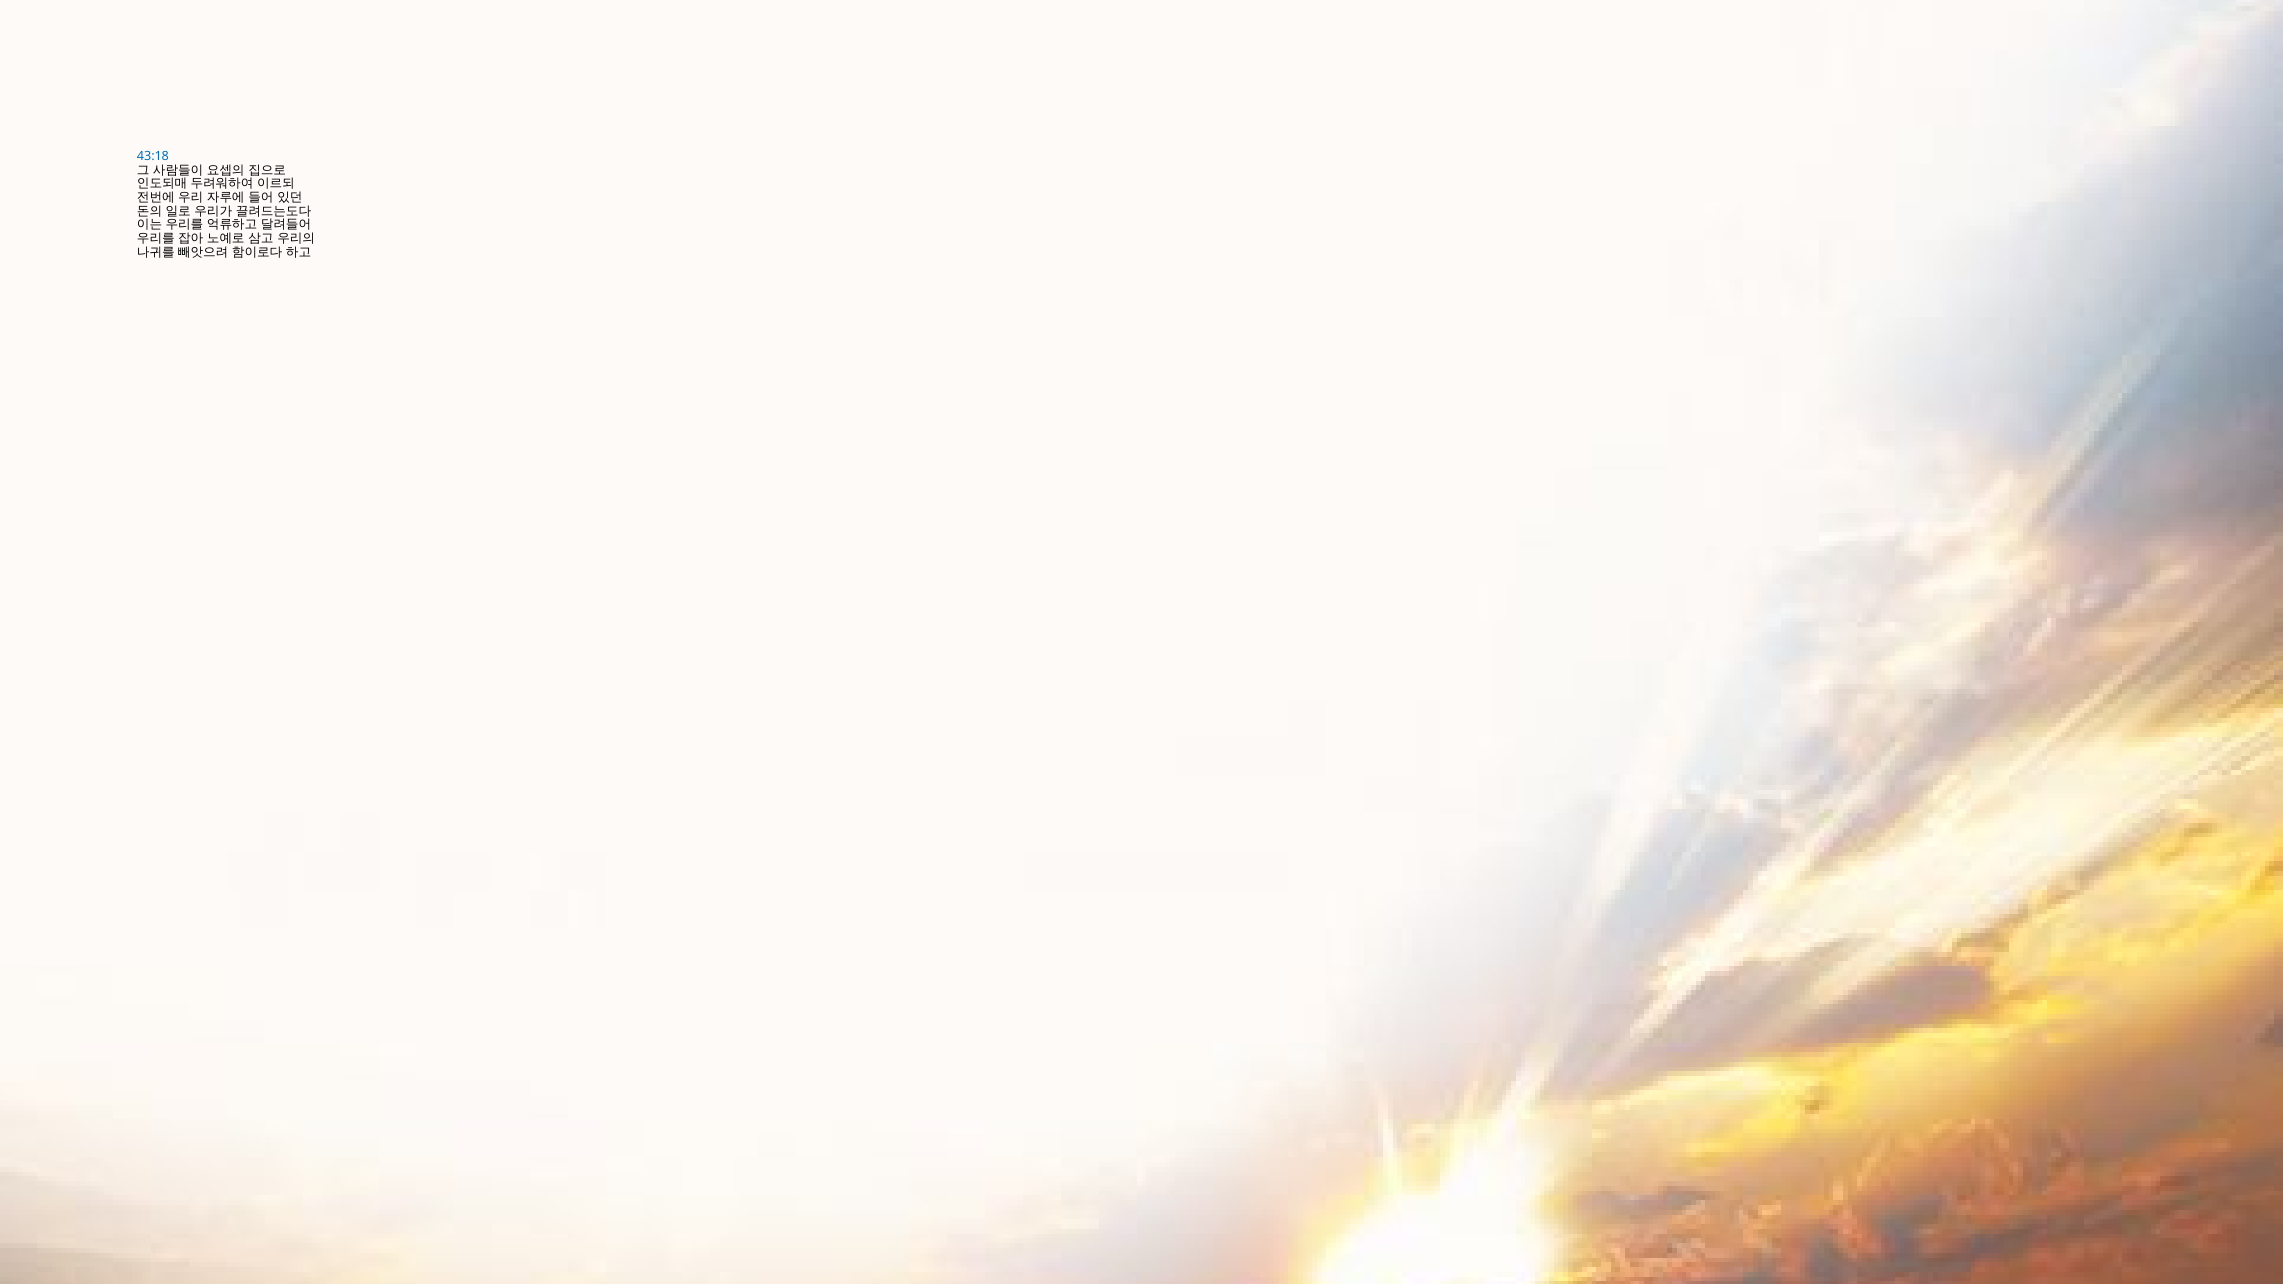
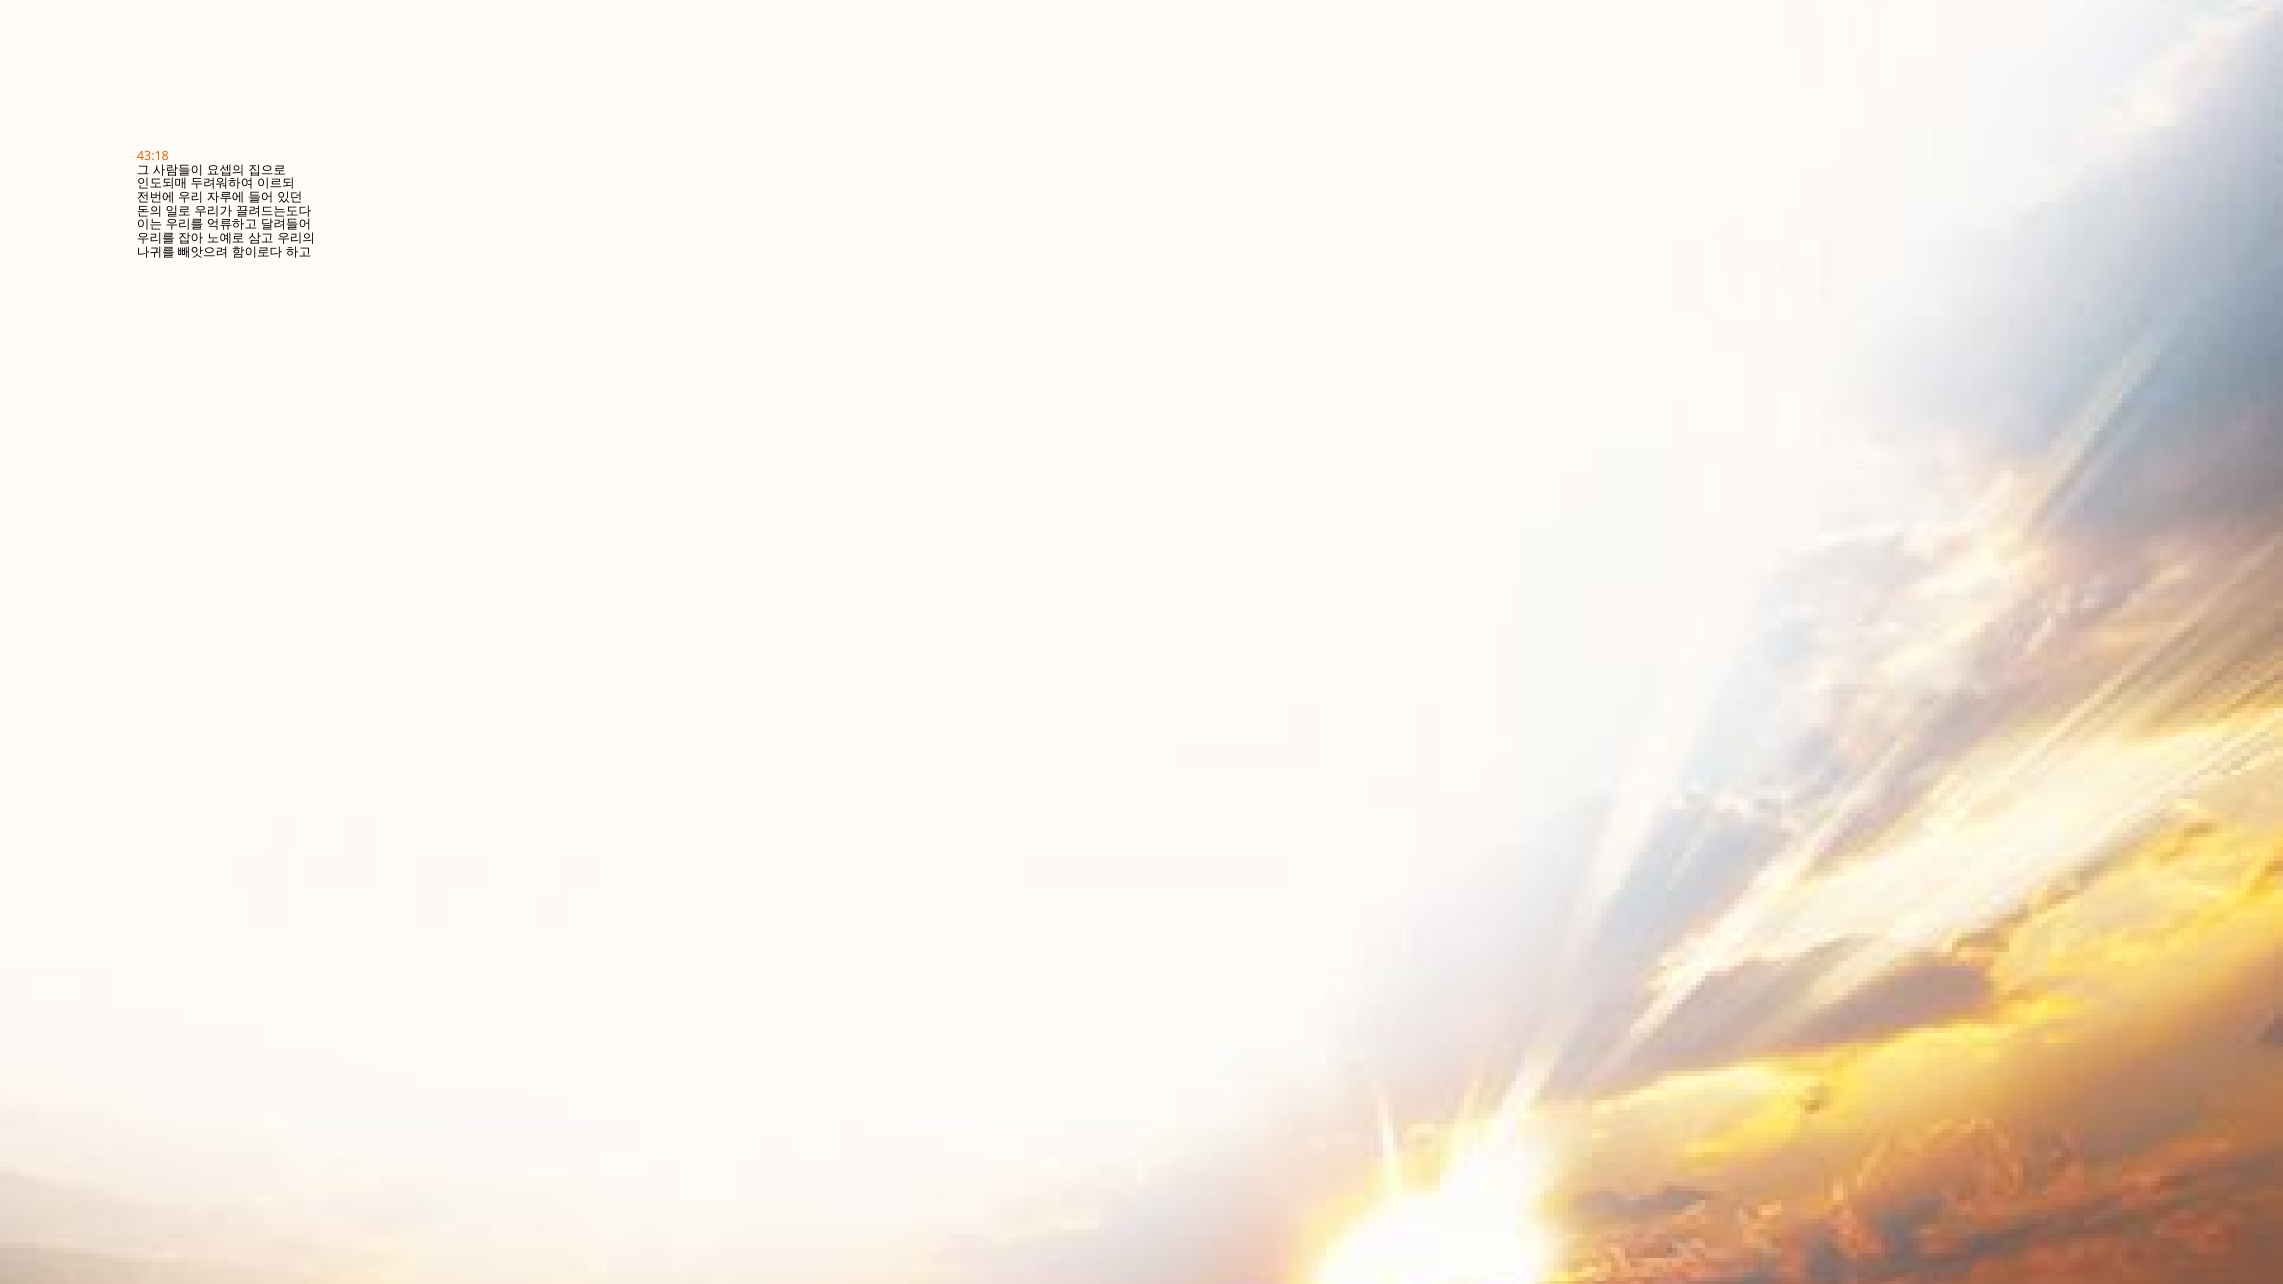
43:18 colour: blue -> orange (153, 156)
